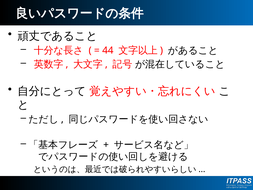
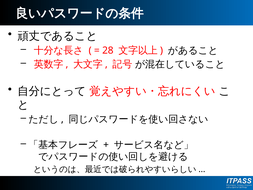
44: 44 -> 28 (108, 50)
